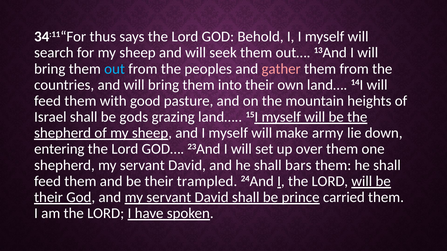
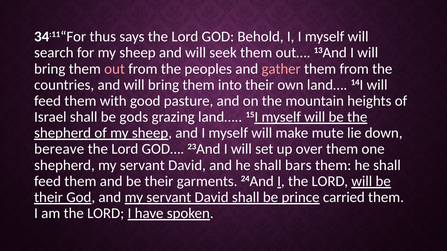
out colour: light blue -> pink (115, 69)
army: army -> mute (328, 133)
entering: entering -> bereave (59, 149)
trampled: trampled -> garments (207, 182)
